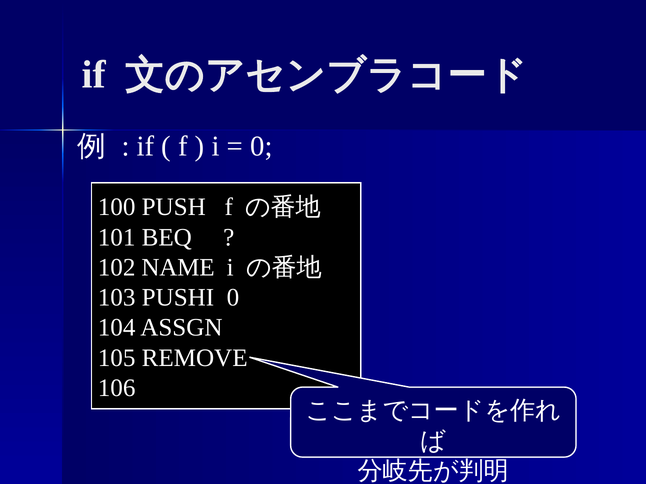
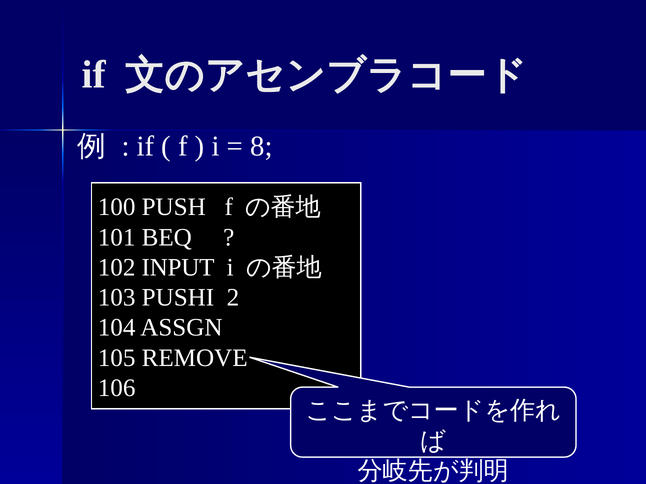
0: 0 -> 8 (261, 146)
NAME: NAME -> INPUT (178, 268)
PUSHI 0: 0 -> 2 (233, 298)
